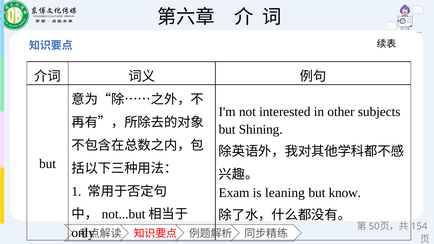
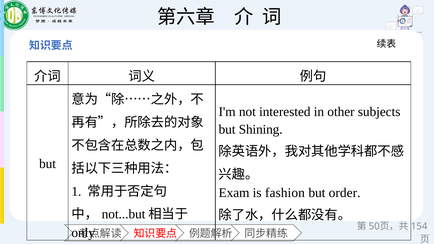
leaning: leaning -> fashion (285, 193)
know: know -> order (345, 193)
